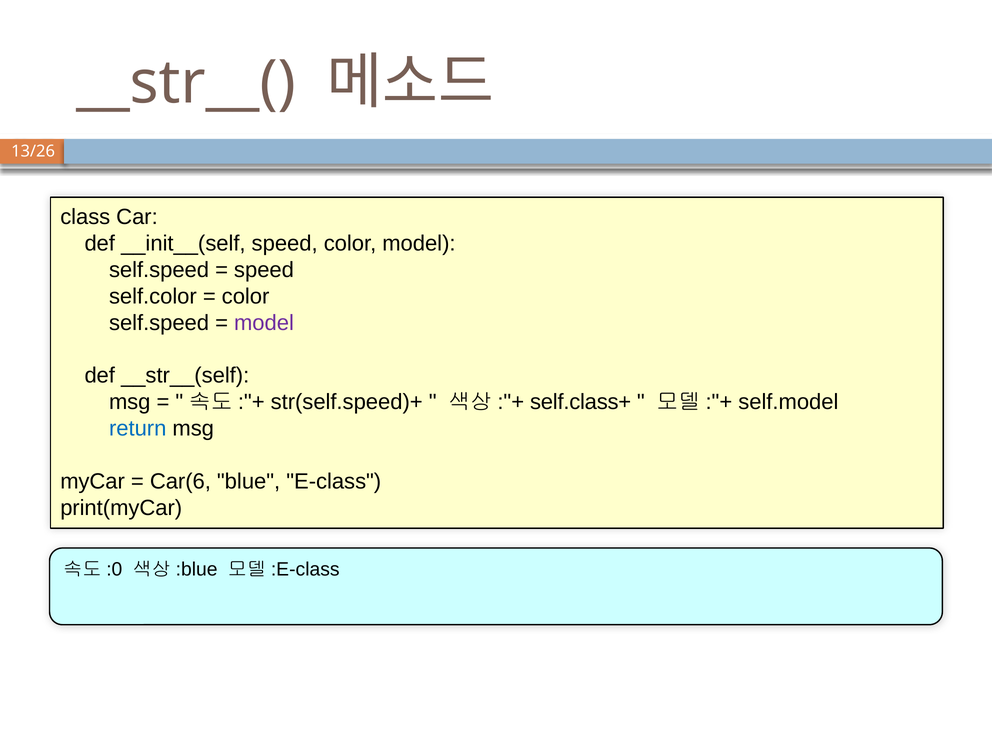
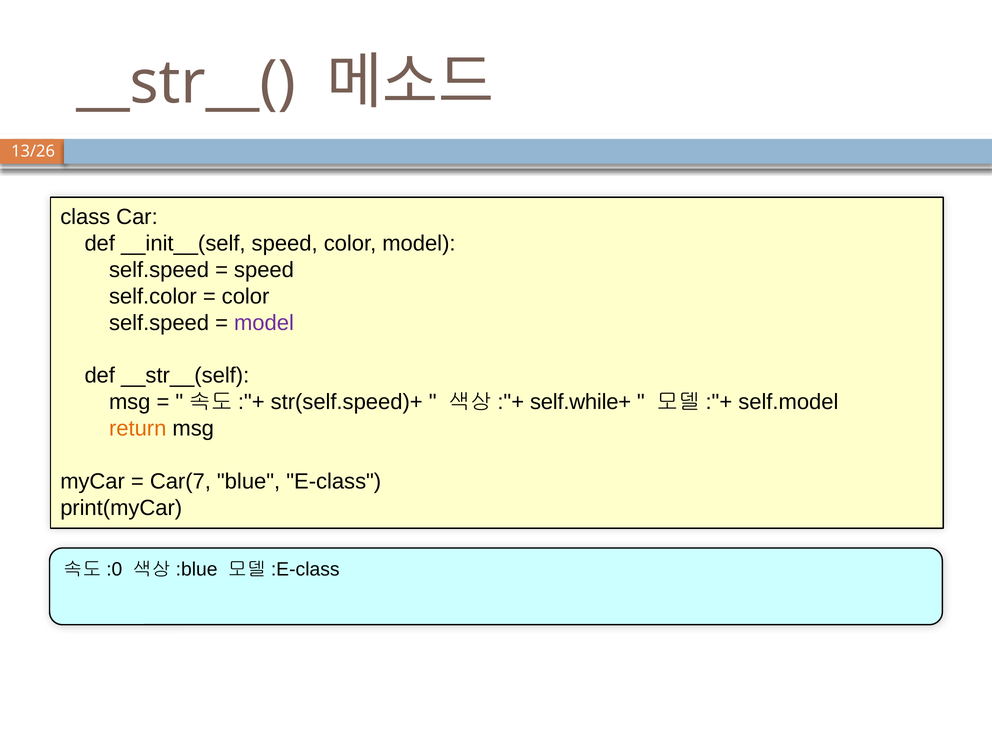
self.class+: self.class+ -> self.while+ (581, 402)
return colour: blue -> orange (138, 429)
Car(6: Car(6 -> Car(7 (180, 481)
